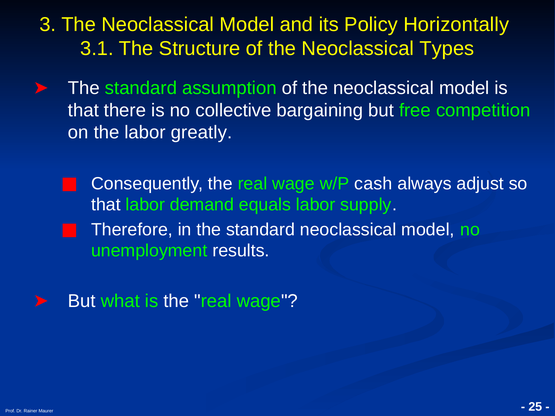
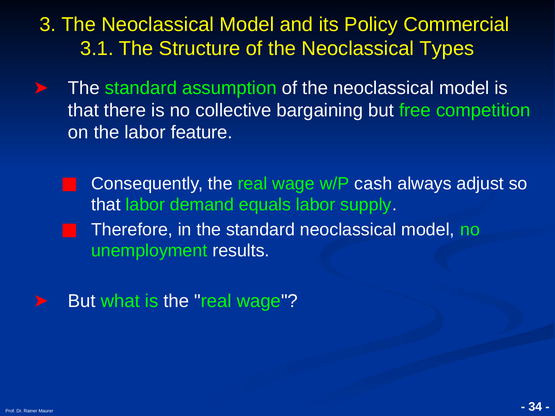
Horizontally: Horizontally -> Commercial (456, 25)
greatly: greatly -> feature (202, 133)
25: 25 -> 34 (535, 407)
